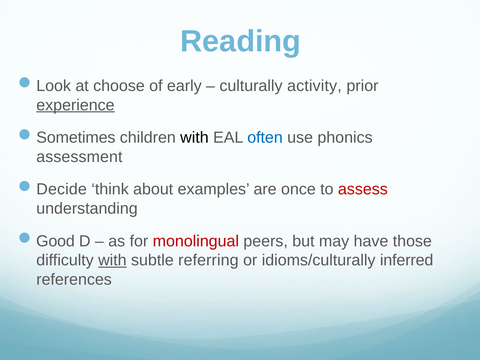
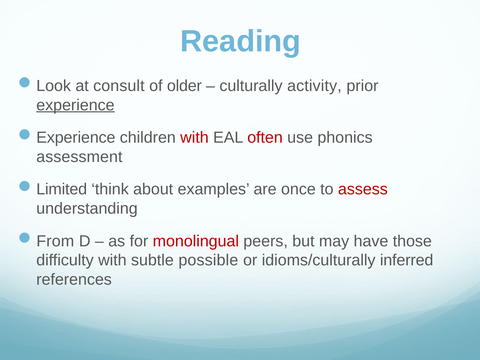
choose: choose -> consult (119, 86)
early: early -> older (184, 86)
Sometimes: Sometimes -> Experience (76, 138)
with colour: black -> red (194, 138)
often colour: blue -> red (265, 138)
Decide: Decide -> Limited (62, 189)
Good: Good -> From (55, 241)
with underline: present -> none (112, 260)
referring: referring -> possible (208, 260)
